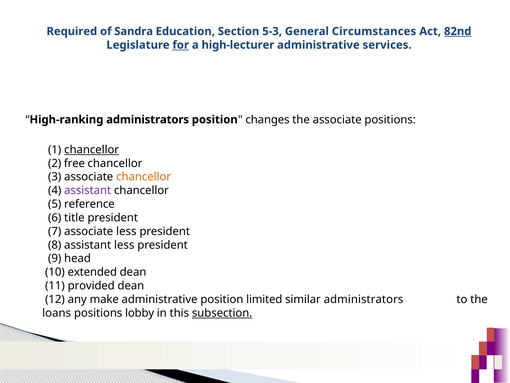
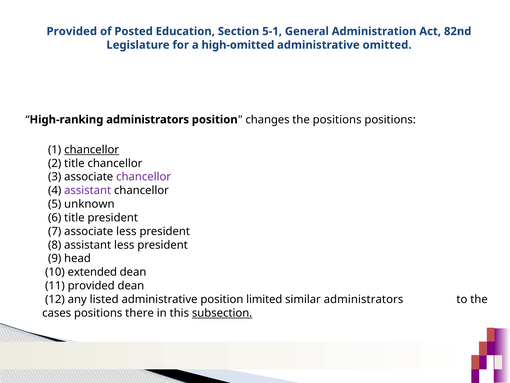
Required: Required -> Provided (72, 31)
Sandra: Sandra -> Posted (134, 31)
5-3: 5-3 -> 5-1 (272, 31)
Circumstances: Circumstances -> Administration (374, 31)
82nd underline: present -> none (458, 31)
for underline: present -> none (181, 45)
high-lecturer: high-lecturer -> high-omitted (238, 45)
services: services -> omitted (387, 45)
the associate: associate -> positions (337, 119)
2 free: free -> title (74, 163)
chancellor colour: orange -> purple (144, 177)
reference: reference -> unknown (89, 204)
make: make -> listed (104, 299)
loans: loans -> cases (57, 313)
lobby: lobby -> there (140, 313)
